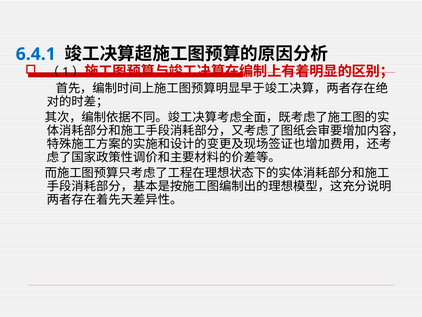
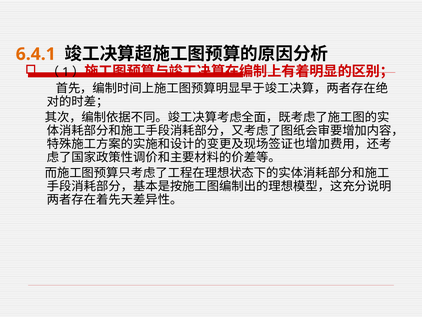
6.4.1 colour: blue -> orange (36, 54)
